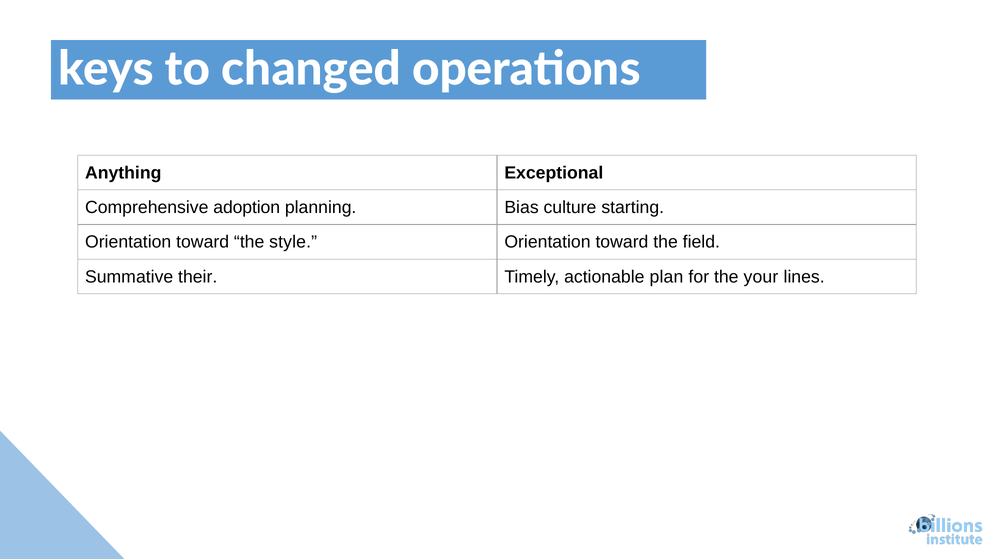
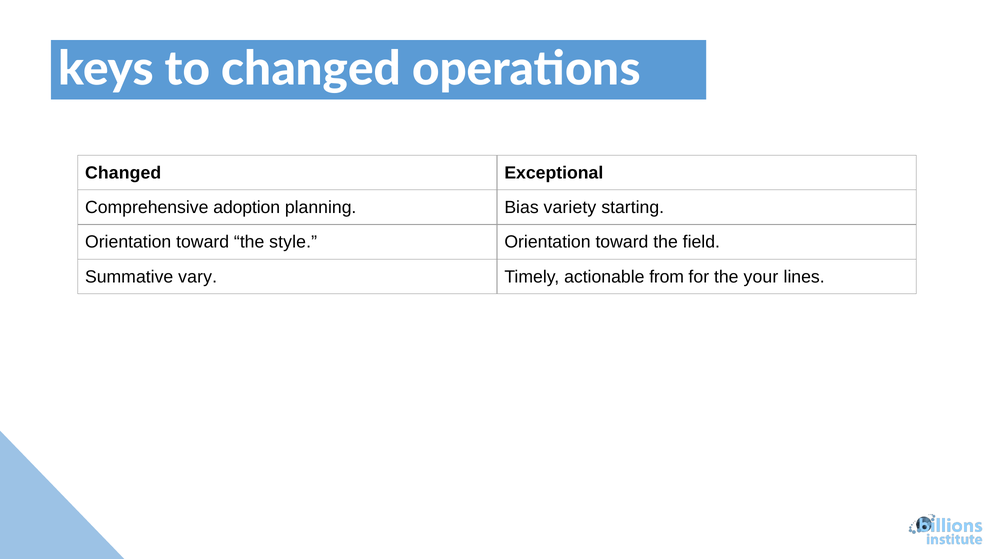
Anything: Anything -> Changed (123, 173)
culture: culture -> variety (570, 208)
their: their -> vary (198, 277)
plan: plan -> from (667, 277)
